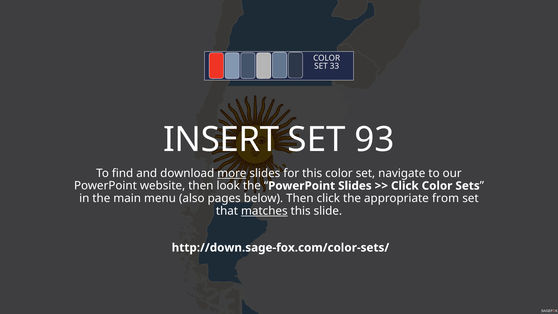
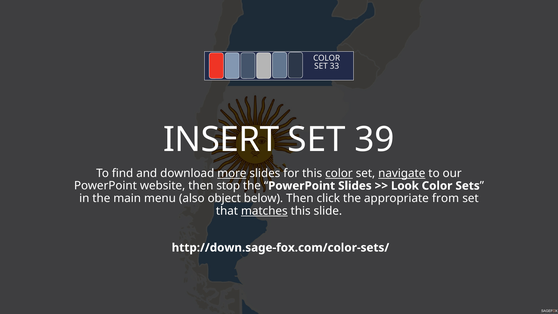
93: 93 -> 39 (375, 139)
color underline: none -> present (339, 173)
navigate underline: none -> present (402, 173)
look: look -> stop (228, 186)
Click: Click -> Look (405, 186)
pages: pages -> object (224, 198)
